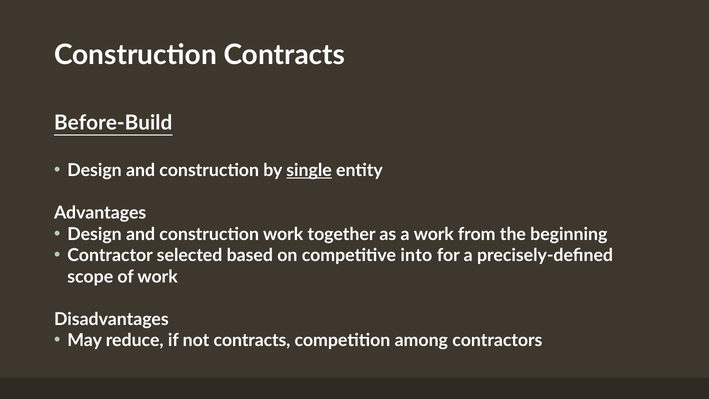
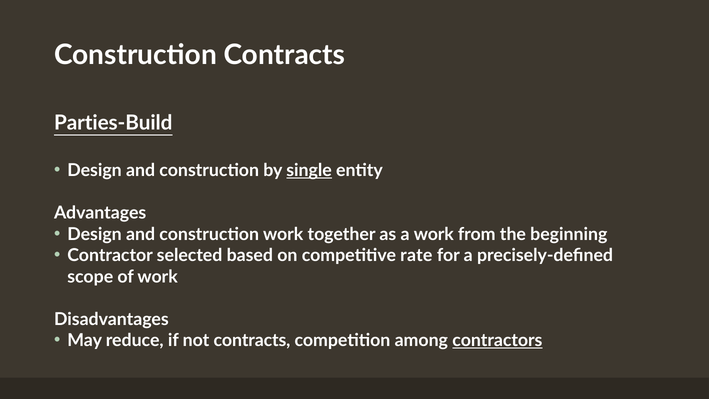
Before-Build: Before-Build -> Parties-Build (113, 123)
into: into -> rate (416, 255)
contractors underline: none -> present (497, 340)
